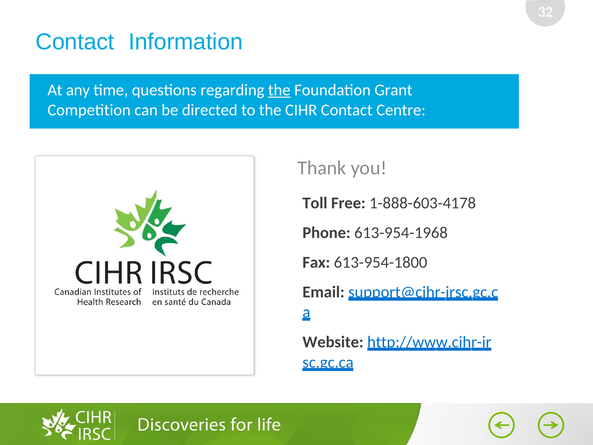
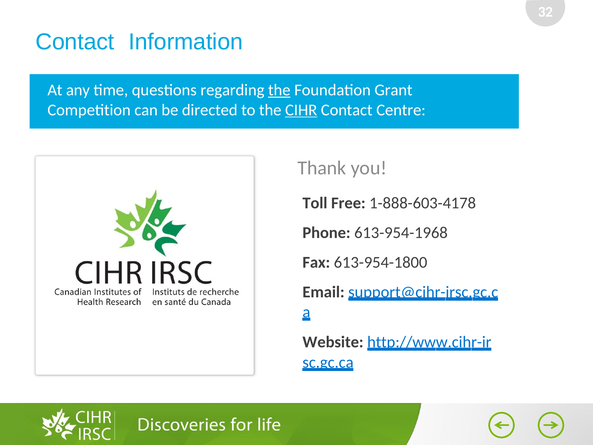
CIHR underline: none -> present (301, 110)
